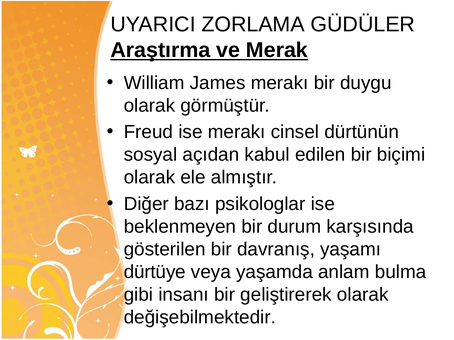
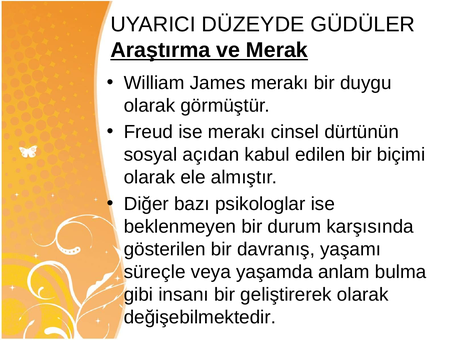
ZORLAMA: ZORLAMA -> DÜZEYDE (253, 25)
dürtüye: dürtüye -> süreçle (155, 272)
